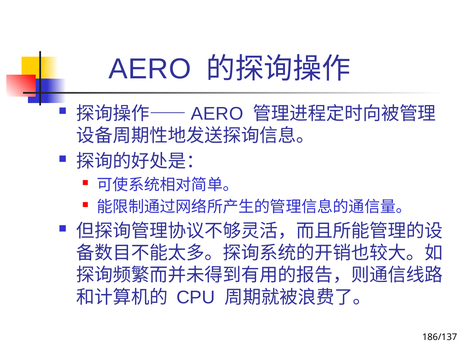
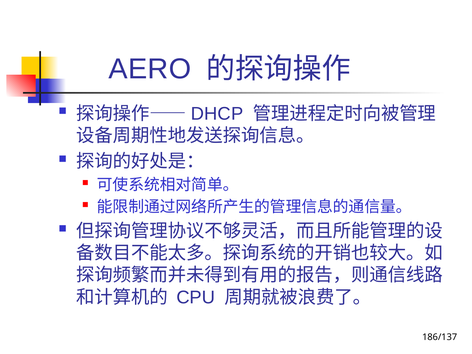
AERO: AERO -> DHCP (217, 114)
